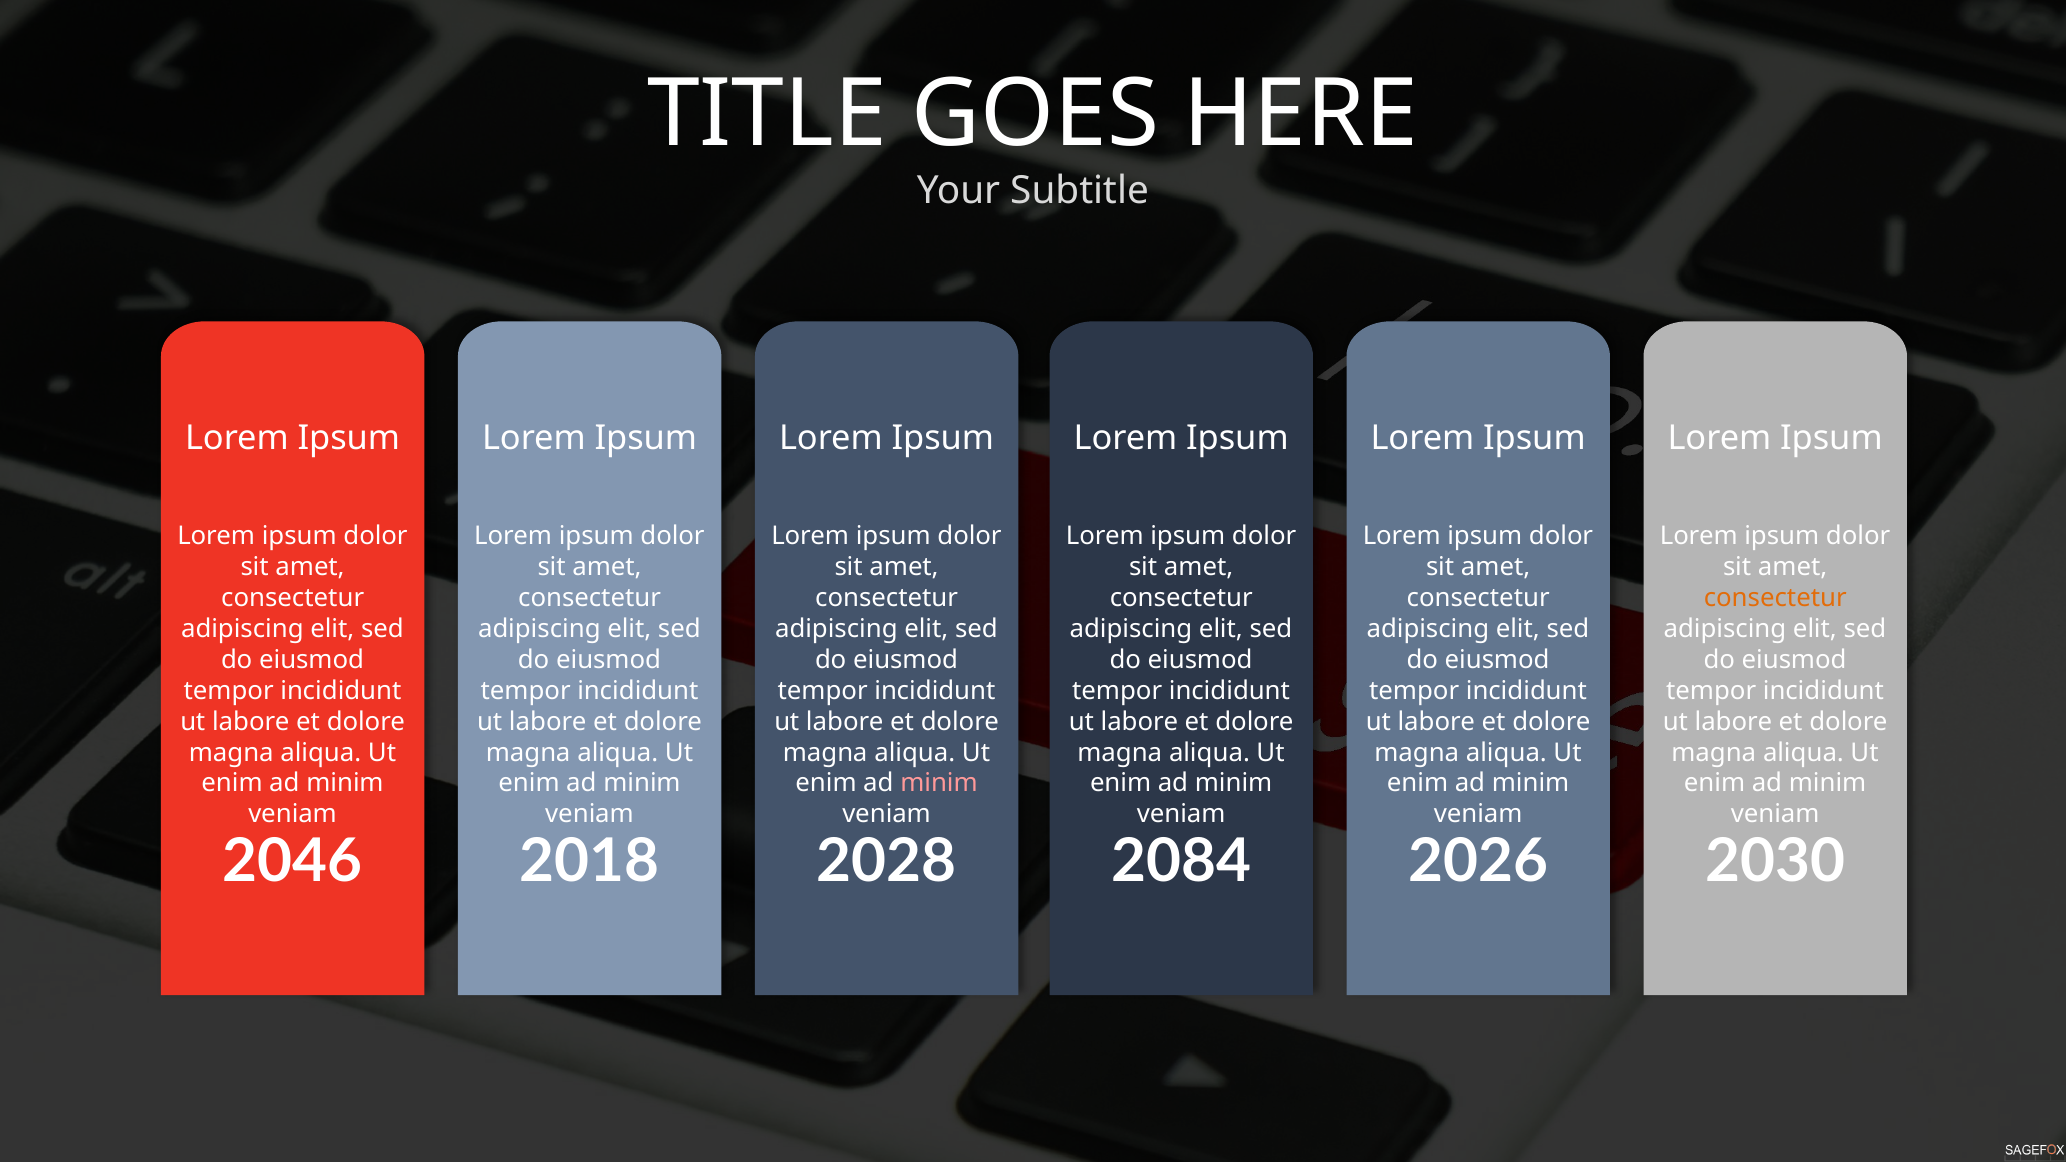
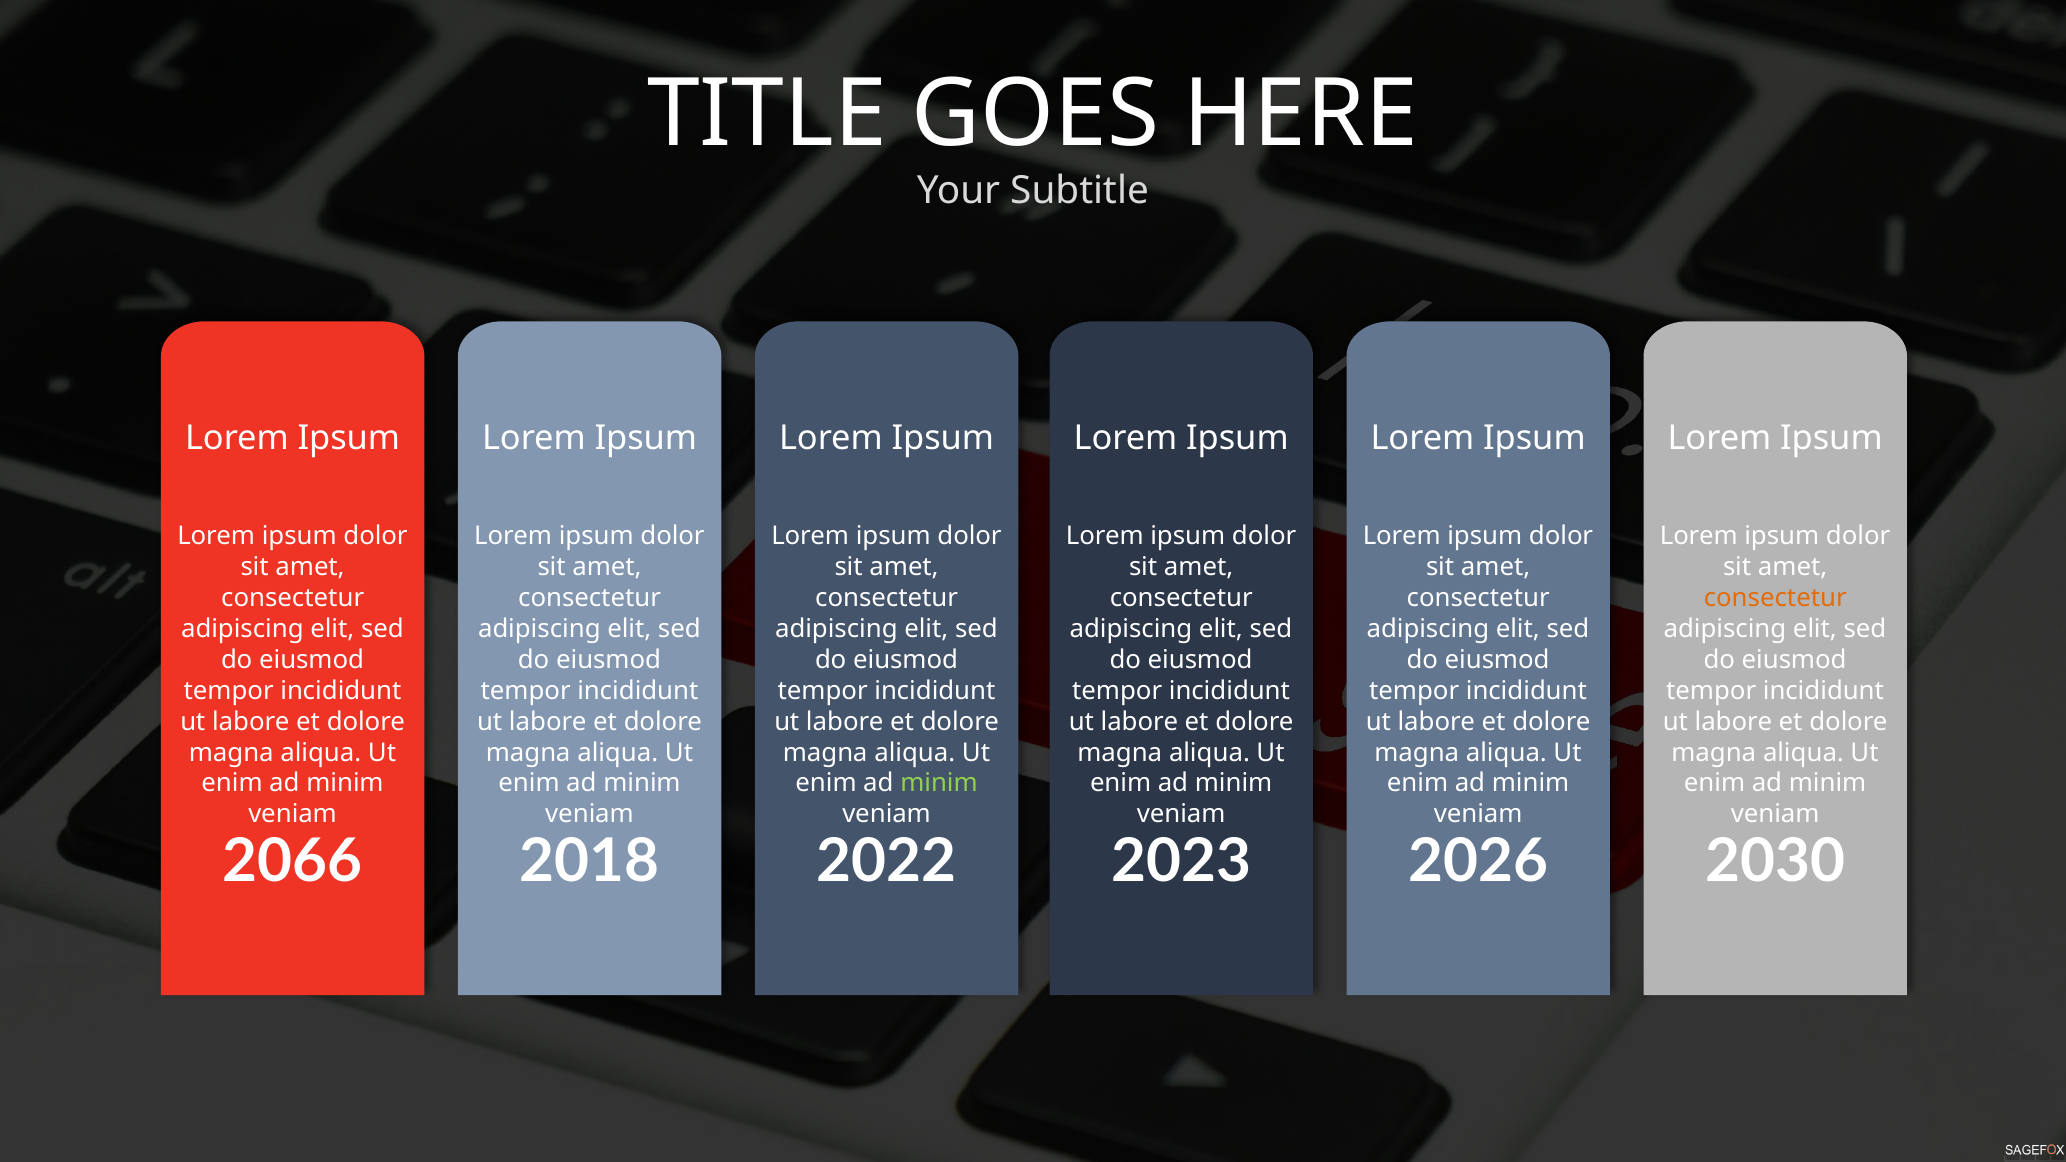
minim colour: pink -> light green (939, 784)
2046: 2046 -> 2066 (293, 861)
2028: 2028 -> 2022 (887, 861)
2084: 2084 -> 2023 (1181, 861)
